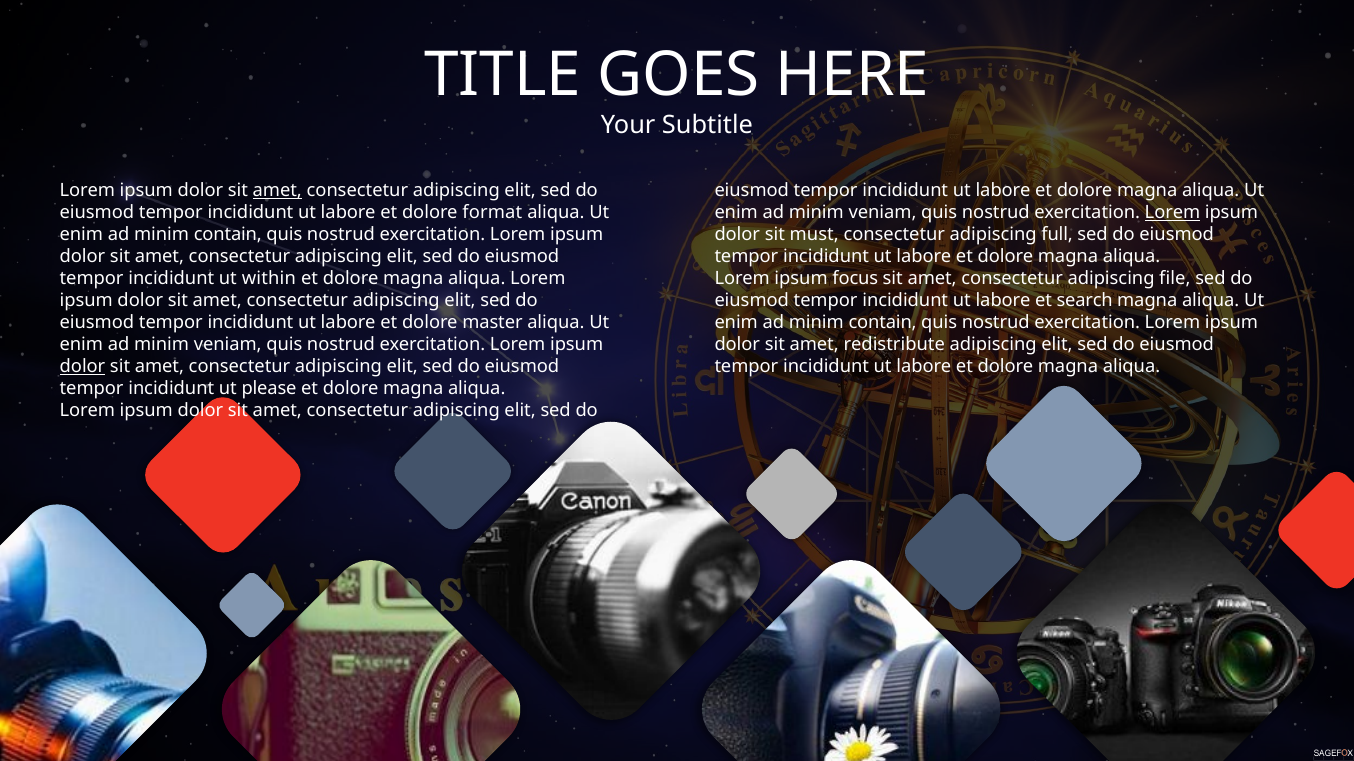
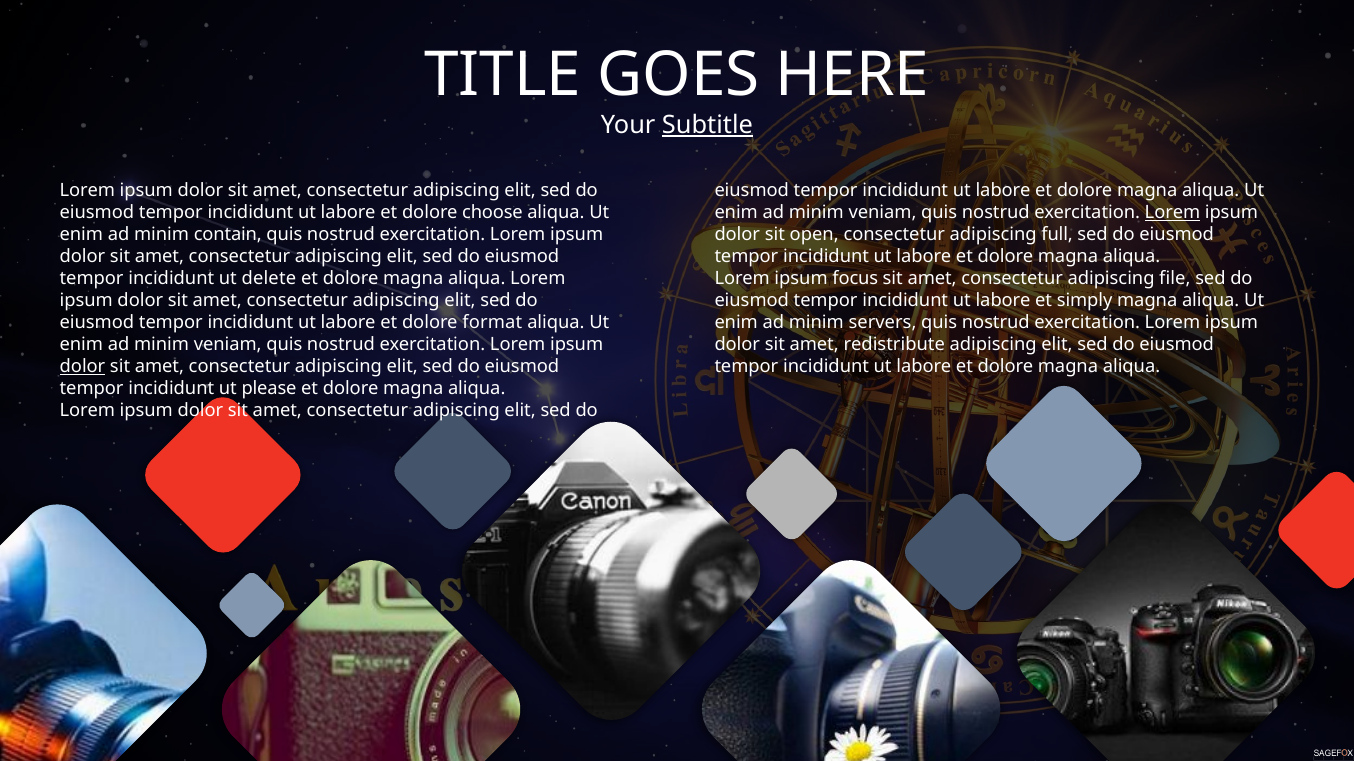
Subtitle underline: none -> present (707, 125)
amet underline: present -> none (277, 190)
format: format -> choose (492, 212)
must: must -> open (814, 234)
within: within -> delete (269, 278)
search: search -> simply (1085, 301)
master: master -> format (492, 323)
contain: contain -> servers (882, 323)
